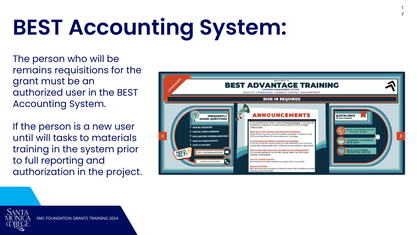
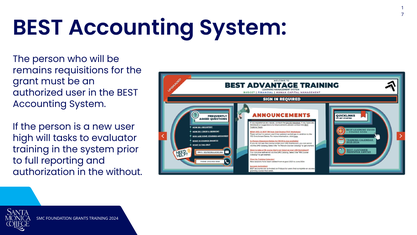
until: until -> high (23, 138)
materials: materials -> evaluator (114, 138)
project: project -> without (124, 172)
